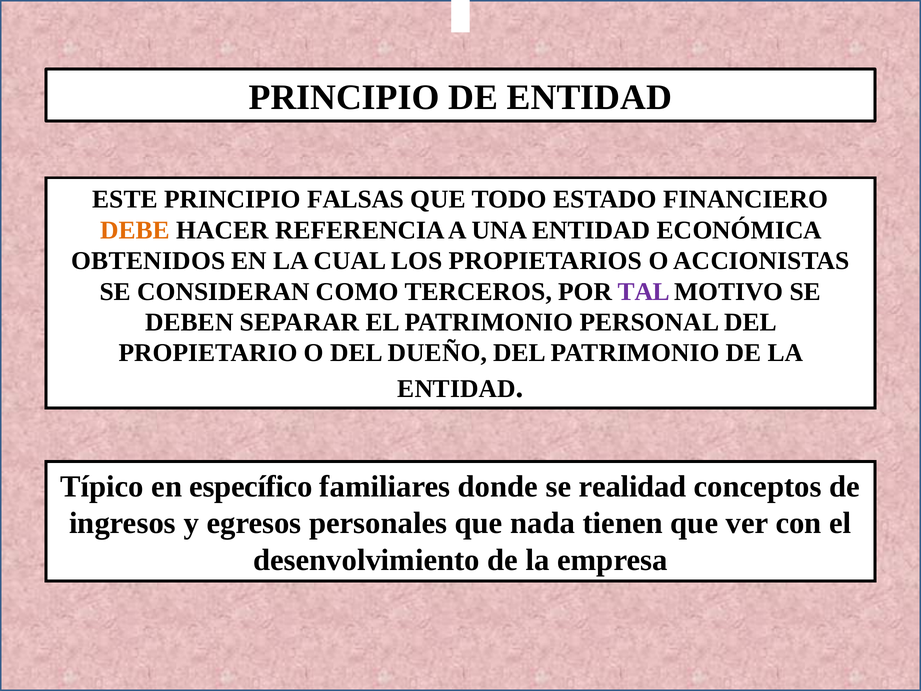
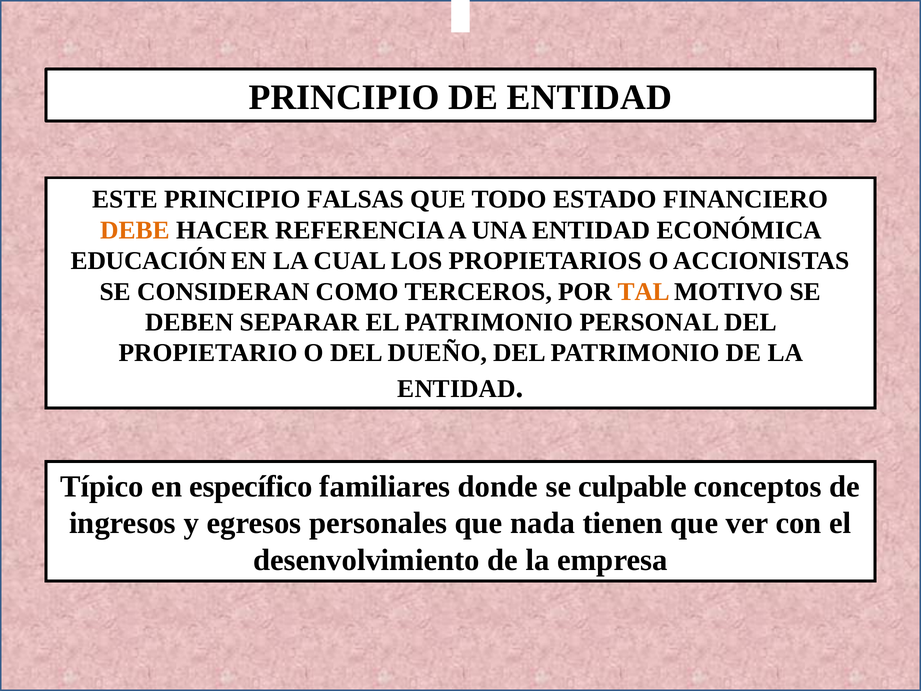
OBTENIDOS: OBTENIDOS -> EDUCACIÓN (149, 261)
TAL colour: purple -> orange (644, 291)
realidad: realidad -> culpable (633, 486)
